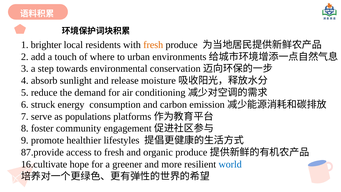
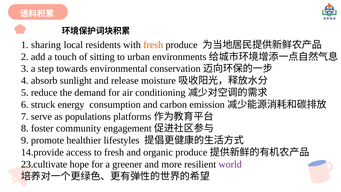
brighter: brighter -> sharing (46, 45)
where: where -> sitting (102, 57)
87.provide: 87.provide -> 14.provide (42, 152)
16.cultivate: 16.cultivate -> 23.cultivate (44, 164)
world colour: blue -> purple (230, 164)
